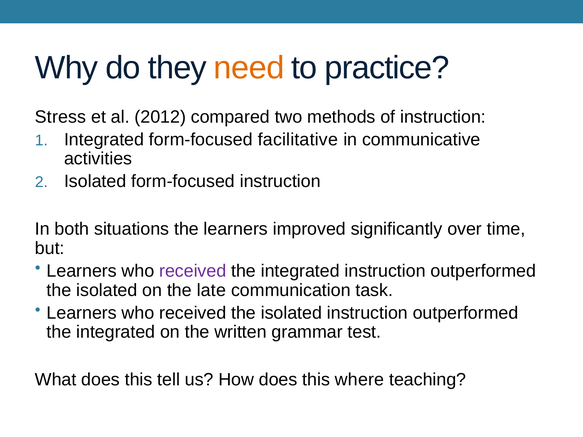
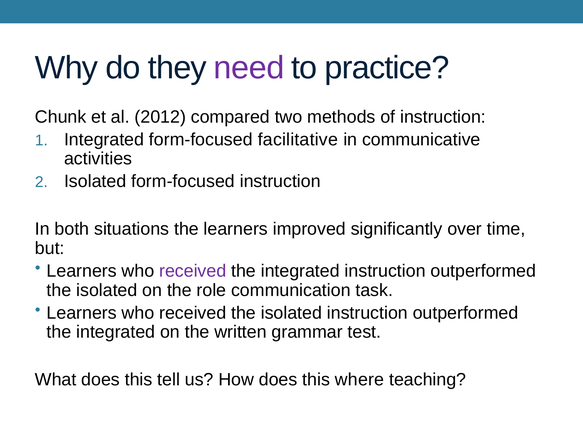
need colour: orange -> purple (249, 68)
Stress: Stress -> Chunk (61, 117)
late: late -> role (211, 290)
